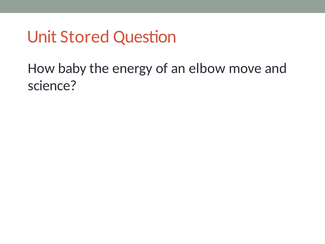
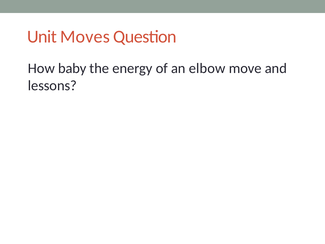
Stored: Stored -> Moves (85, 37)
science: science -> lessons (52, 86)
